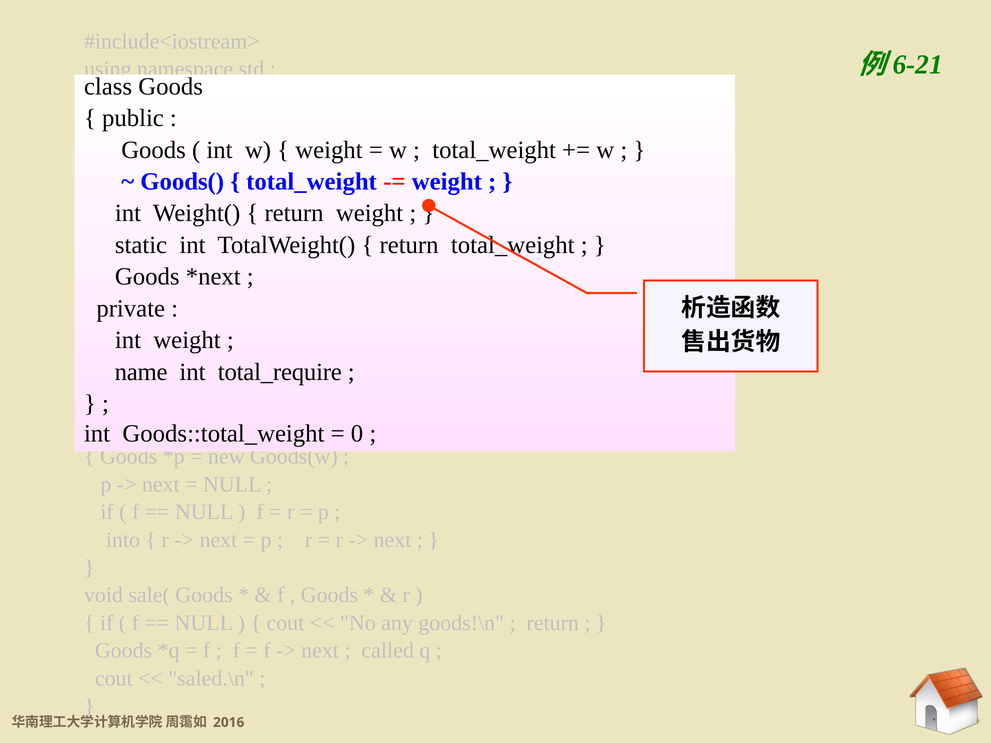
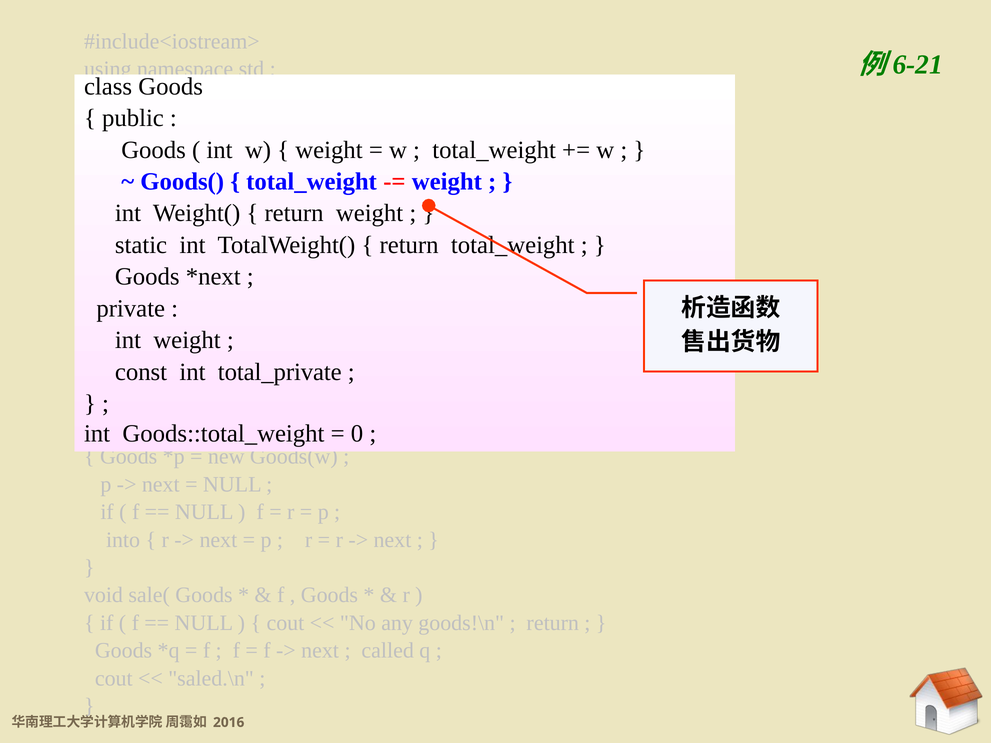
name: name -> const (141, 372)
total_require: total_require -> total_private (280, 372)
